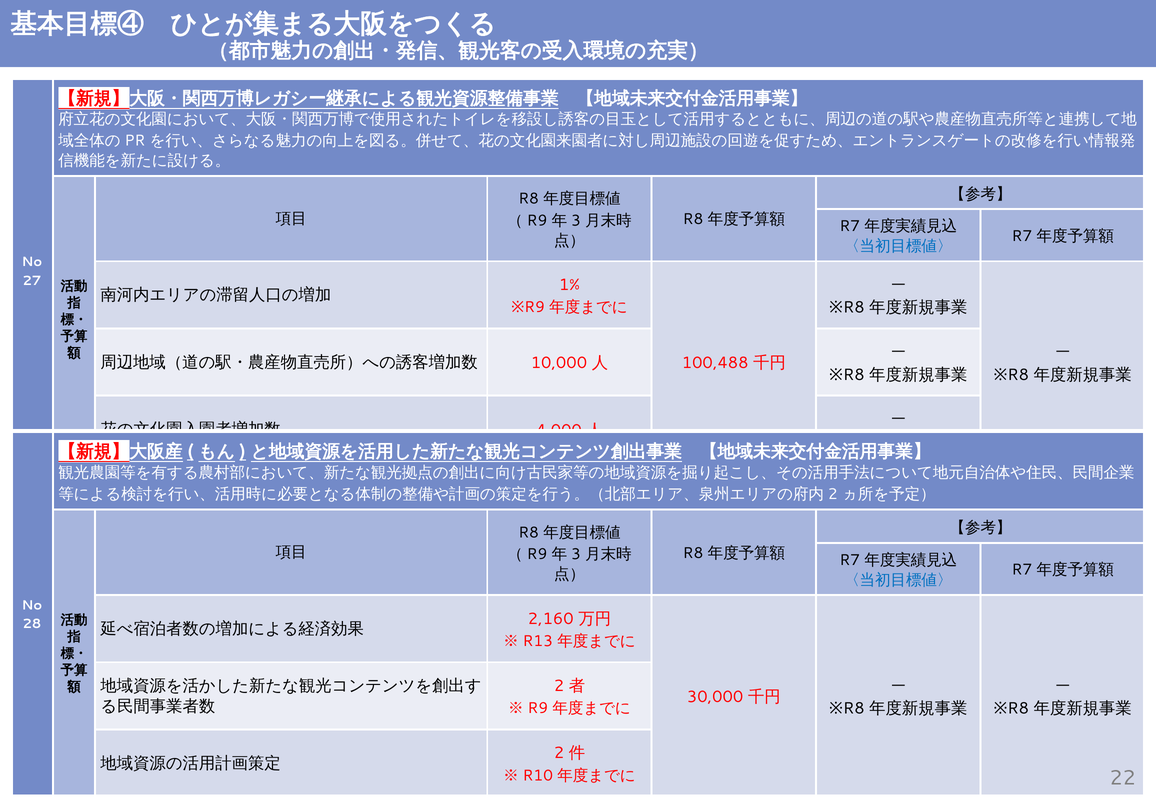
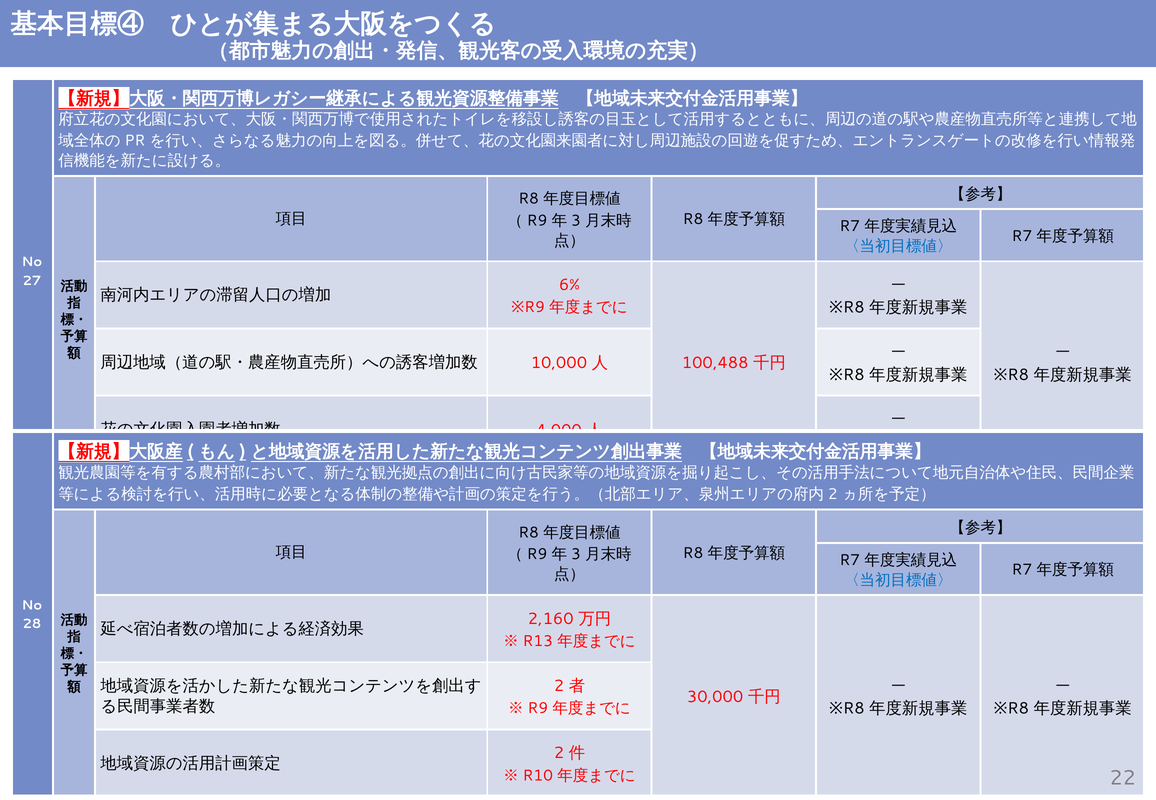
1%: 1% -> 6% (569, 285)
